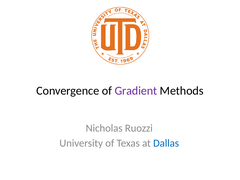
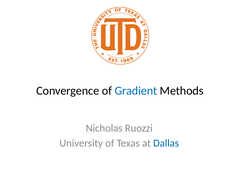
Gradient colour: purple -> blue (136, 91)
